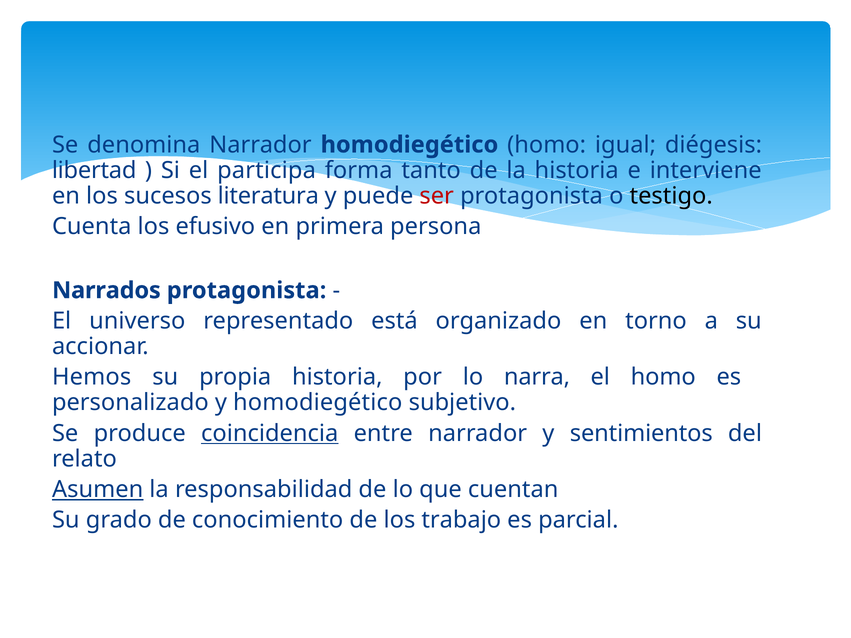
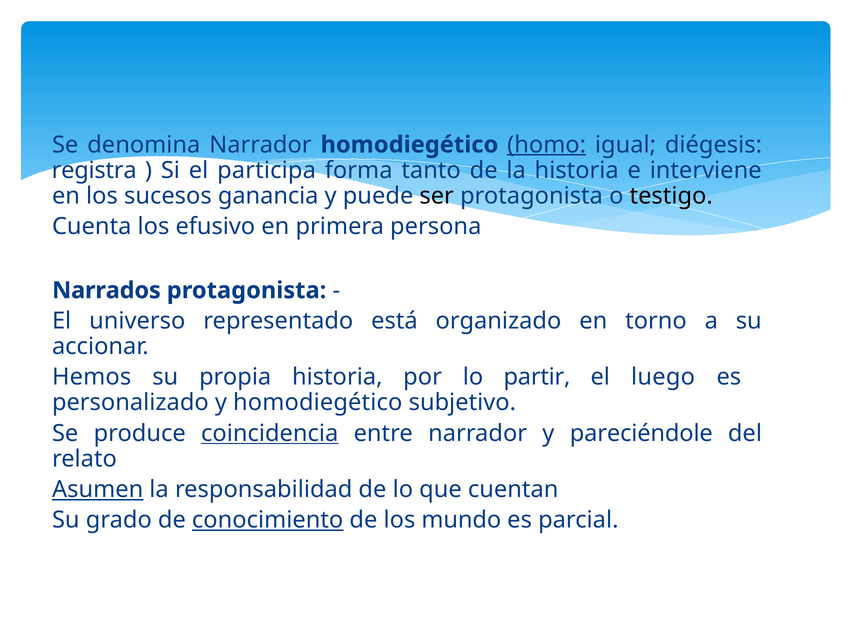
homo underline: none -> present (547, 145)
libertad: libertad -> registra (94, 170)
literatura: literatura -> ganancia (268, 196)
ser colour: red -> black (437, 196)
narra: narra -> partir (537, 377)
el homo: homo -> luego (663, 377)
sentimientos: sentimientos -> pareciéndole (641, 433)
conocimiento underline: none -> present (268, 520)
trabajo: trabajo -> mundo (461, 520)
